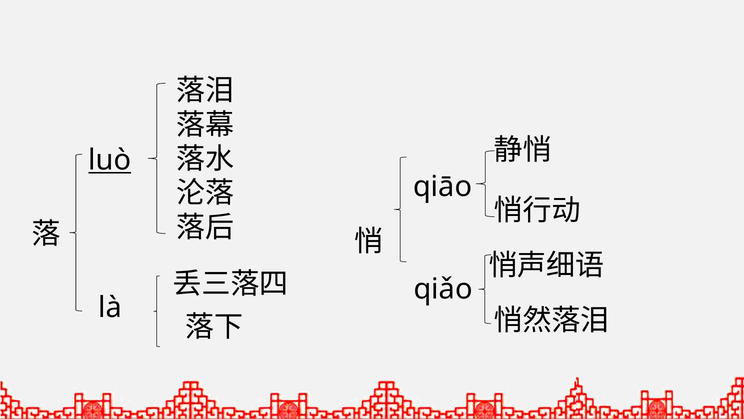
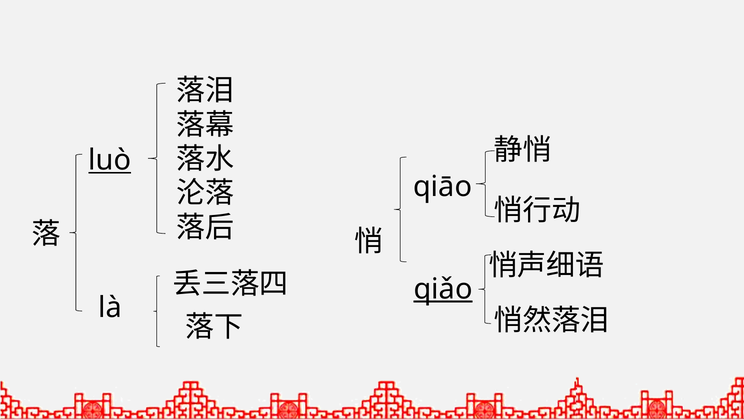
qiǎo underline: none -> present (443, 289)
